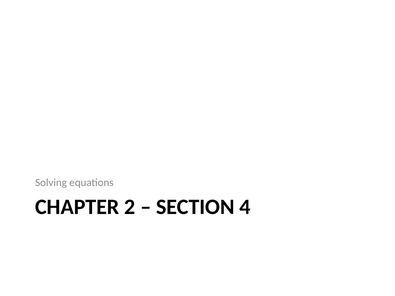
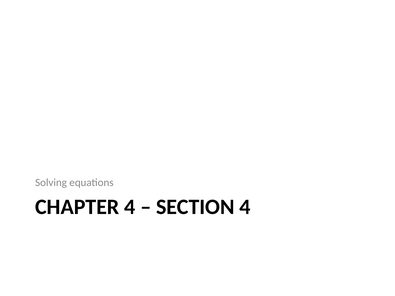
CHAPTER 2: 2 -> 4 (130, 207)
